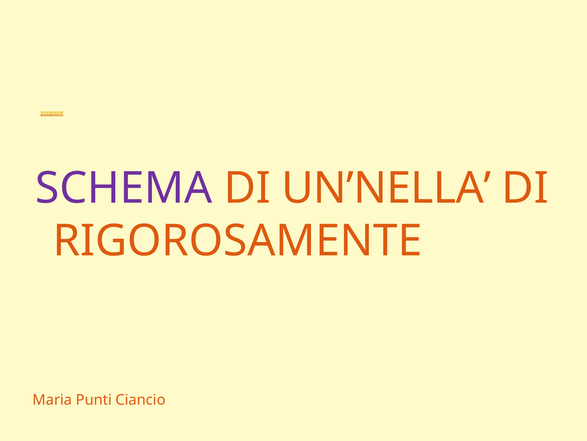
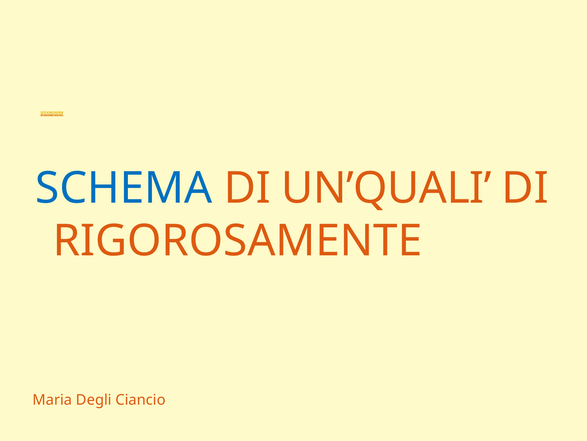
SCHEMA colour: purple -> blue (124, 188)
UN’NELLA: UN’NELLA -> UN’QUALI (386, 188)
Punti: Punti -> Degli (94, 399)
